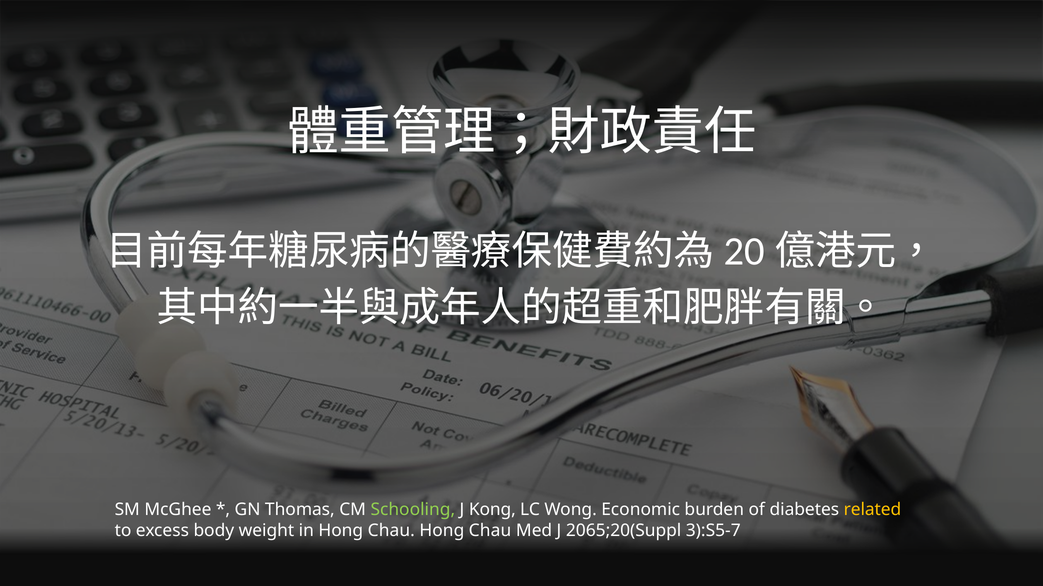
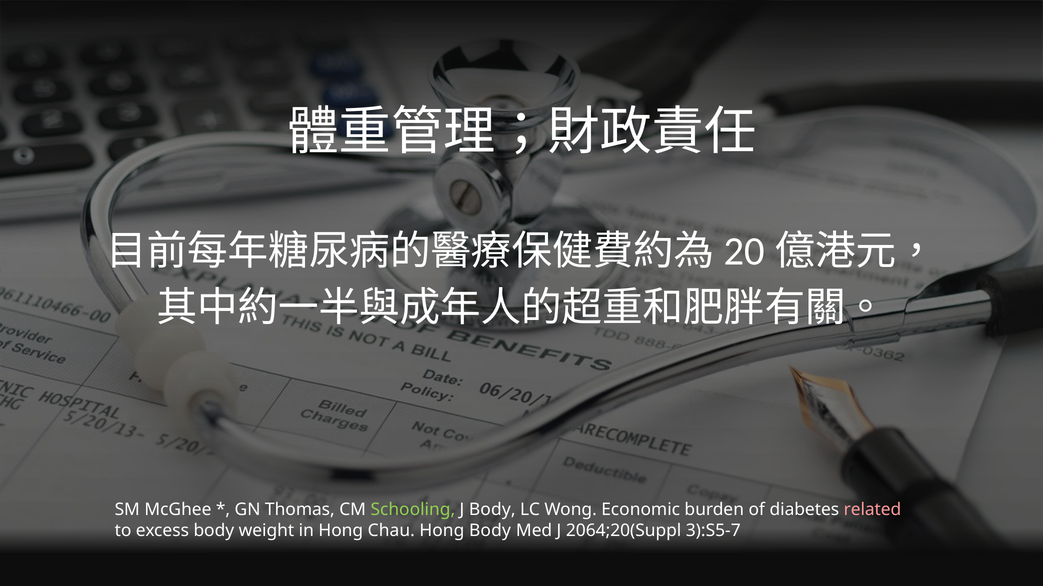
J Kong: Kong -> Body (492, 510)
related colour: yellow -> pink (872, 510)
Chau: Chau -> Body (490, 531)
2065;20(Suppl: 2065;20(Suppl -> 2064;20(Suppl (624, 531)
